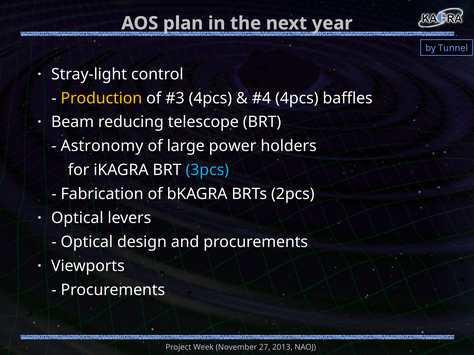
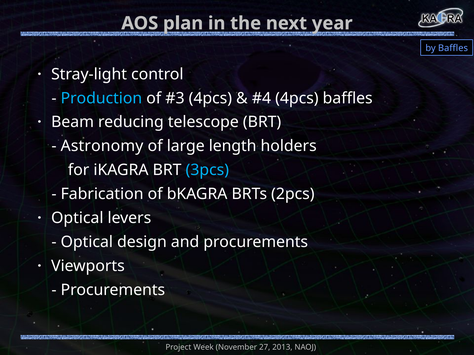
by Tunnel: Tunnel -> Baffles (453, 48)
Production colour: yellow -> light blue (101, 98)
power: power -> length (233, 146)
